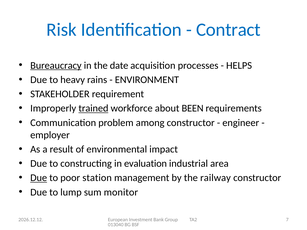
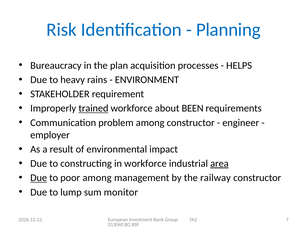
Contract: Contract -> Planning (228, 30)
Bureaucracy underline: present -> none (56, 65)
date: date -> plan (119, 65)
in evaluation: evaluation -> workforce (145, 164)
area underline: none -> present (219, 164)
poor station: station -> among (97, 178)
